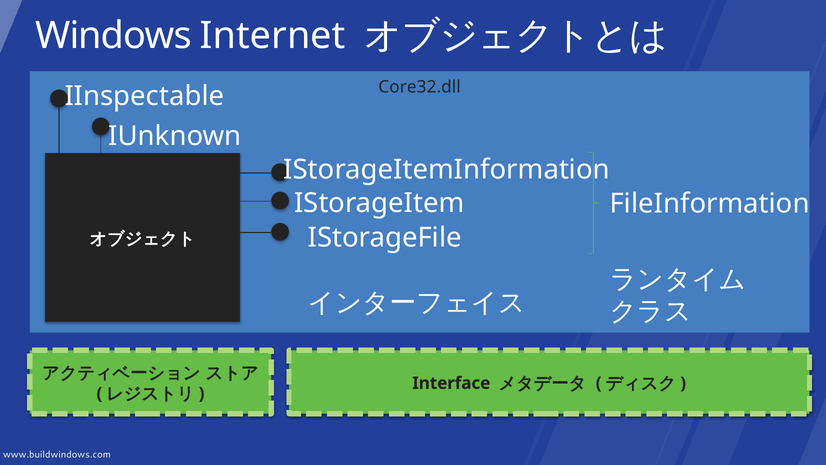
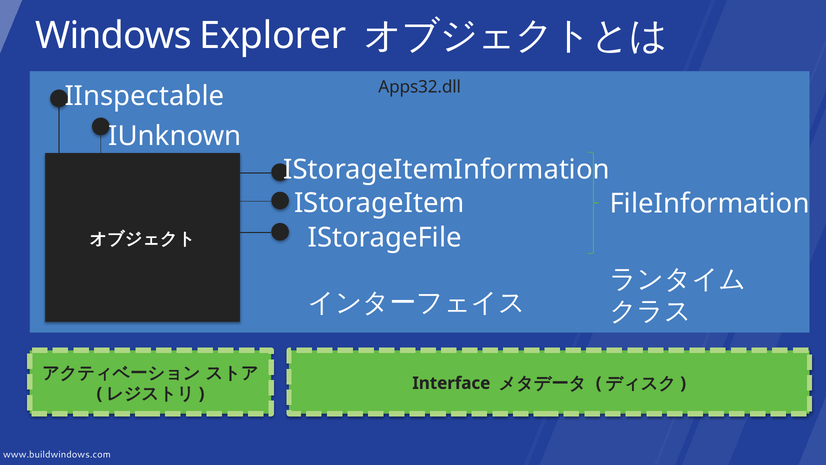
Internet: Internet -> Explorer (273, 36)
Core32.dll: Core32.dll -> Apps32.dll (420, 87)
